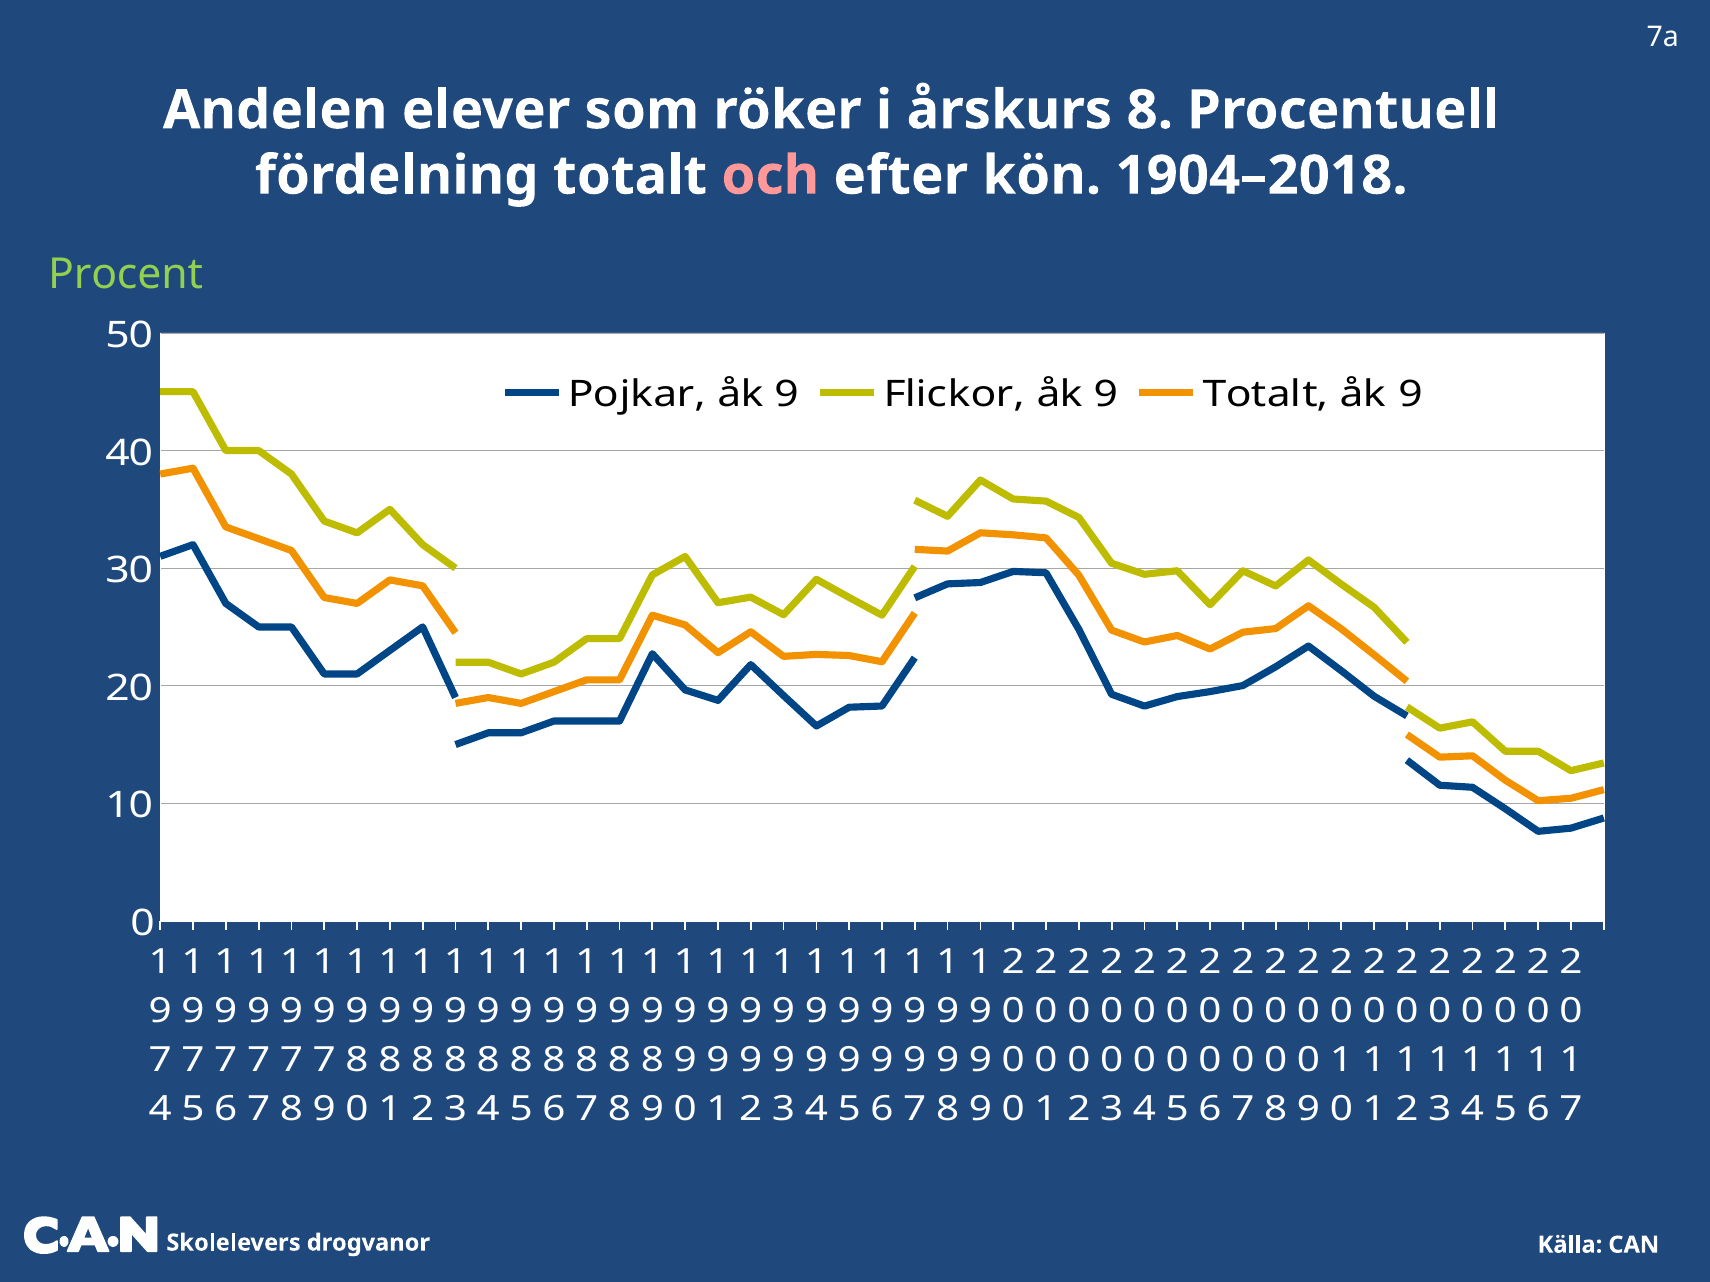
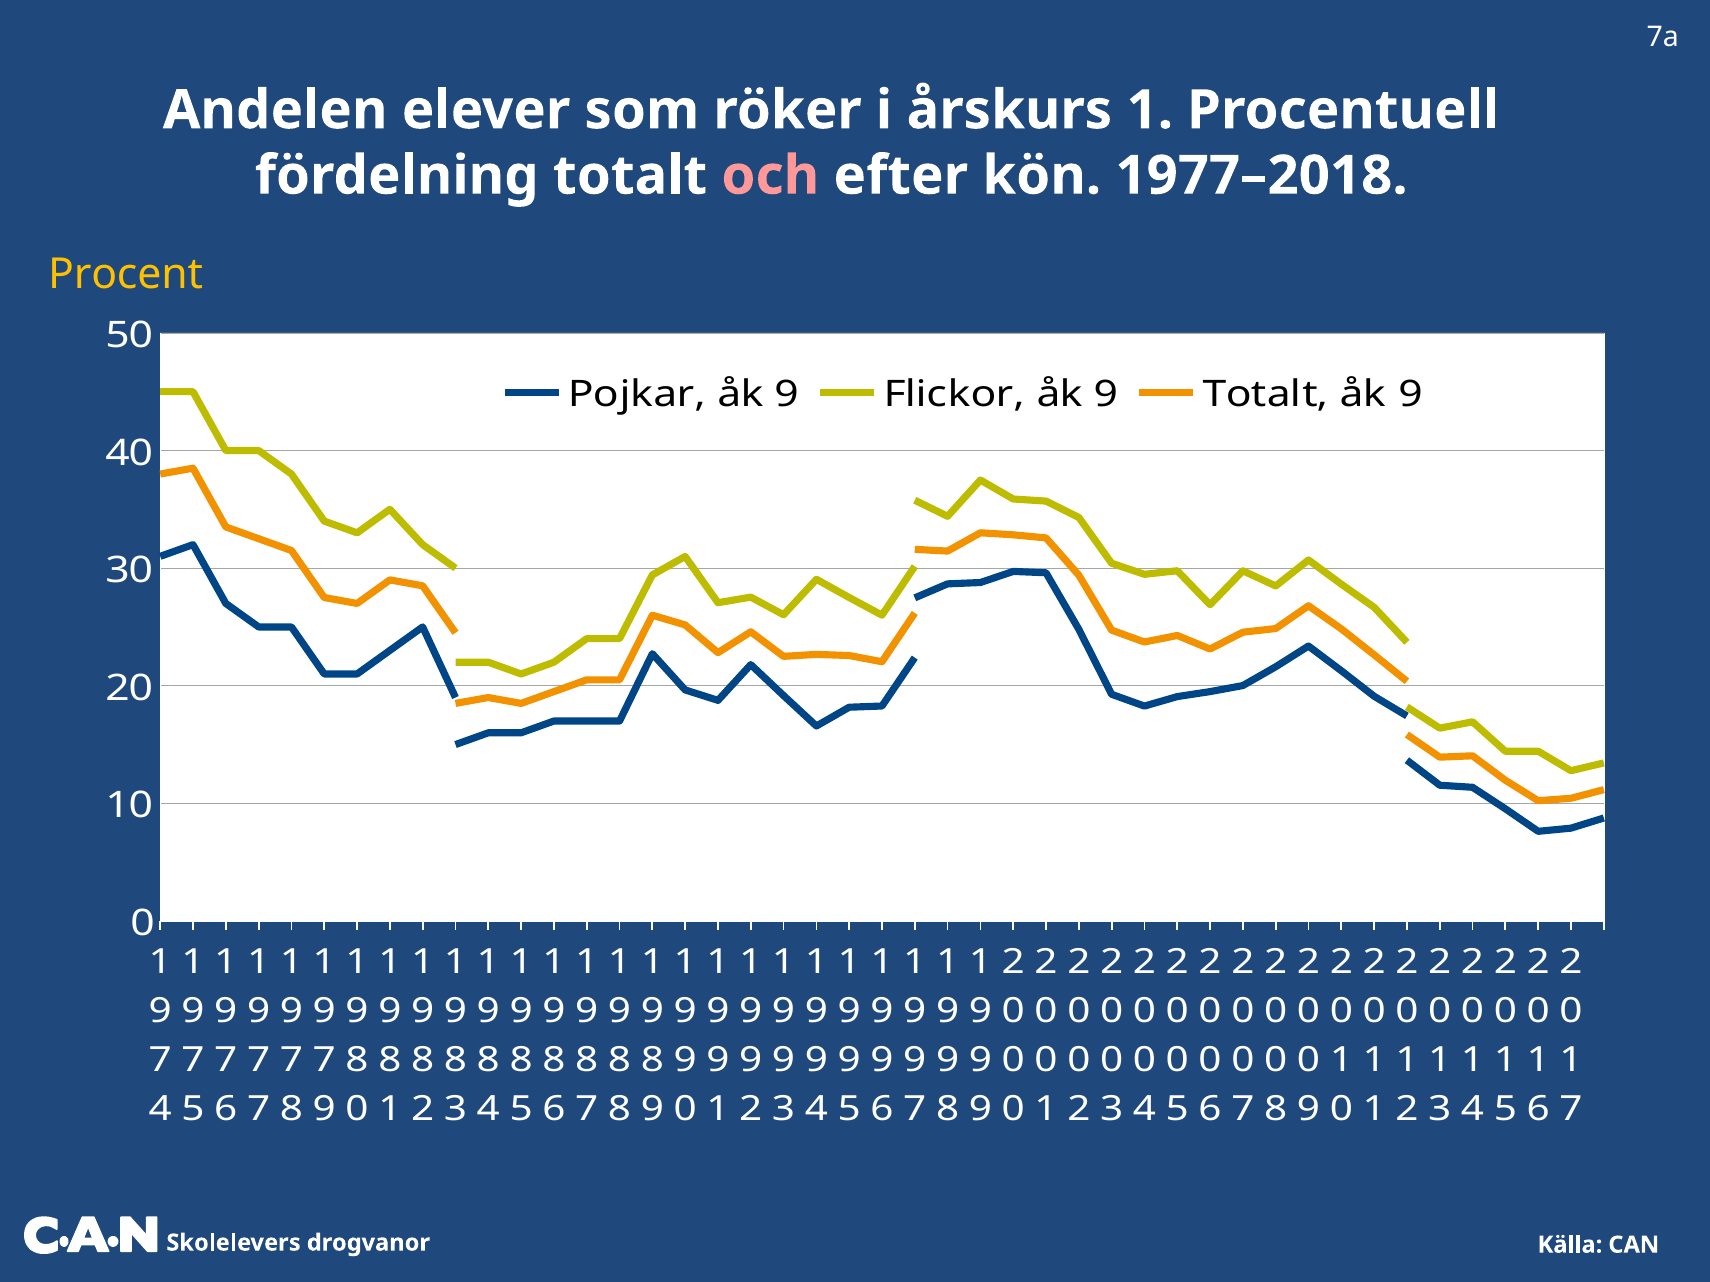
årskurs 8: 8 -> 1 (1150, 110)
1904–2018: 1904–2018 -> 1977–2018 (1262, 176)
Procent colour: light green -> yellow (126, 275)
